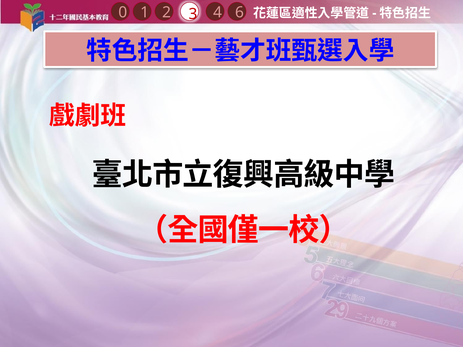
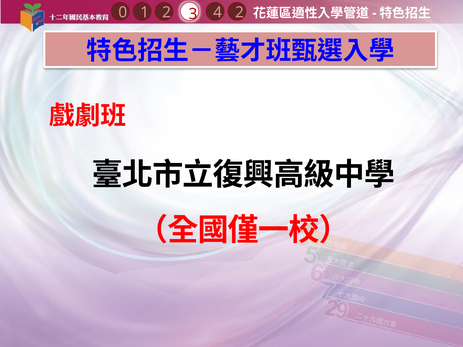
4 6: 6 -> 2 (239, 12)
